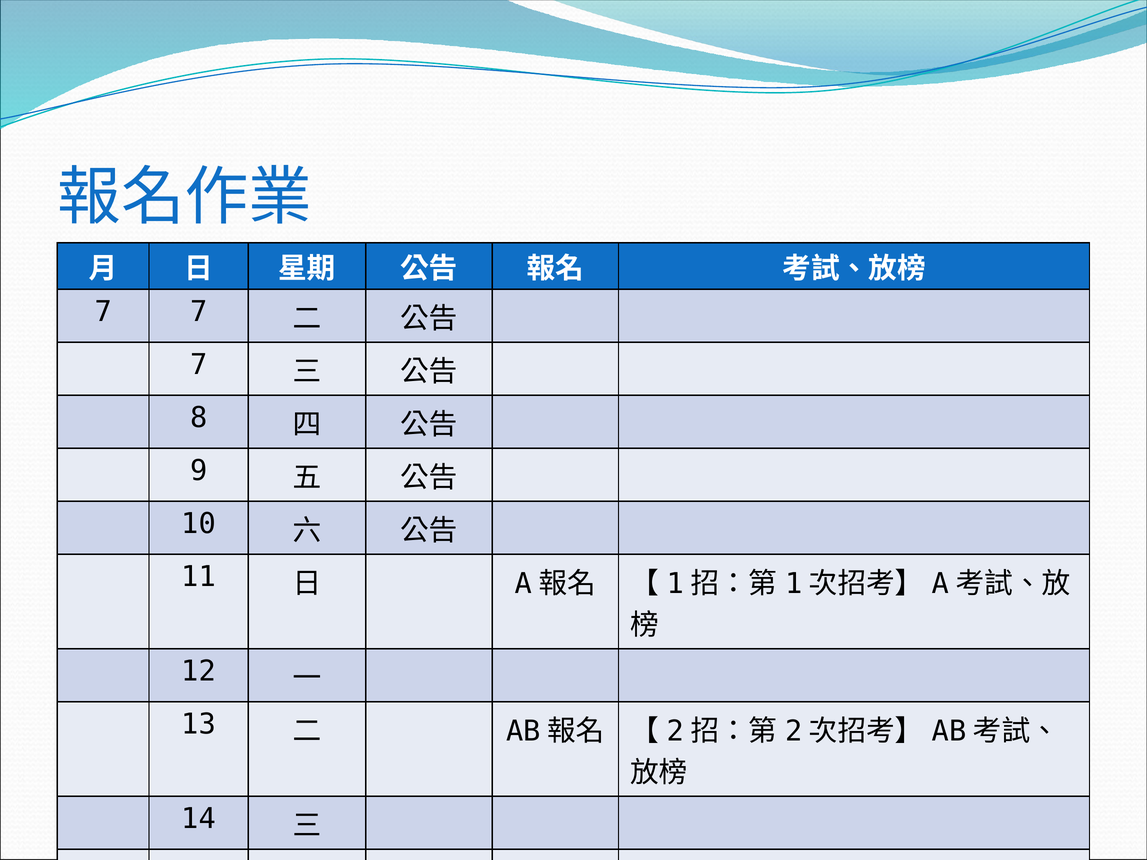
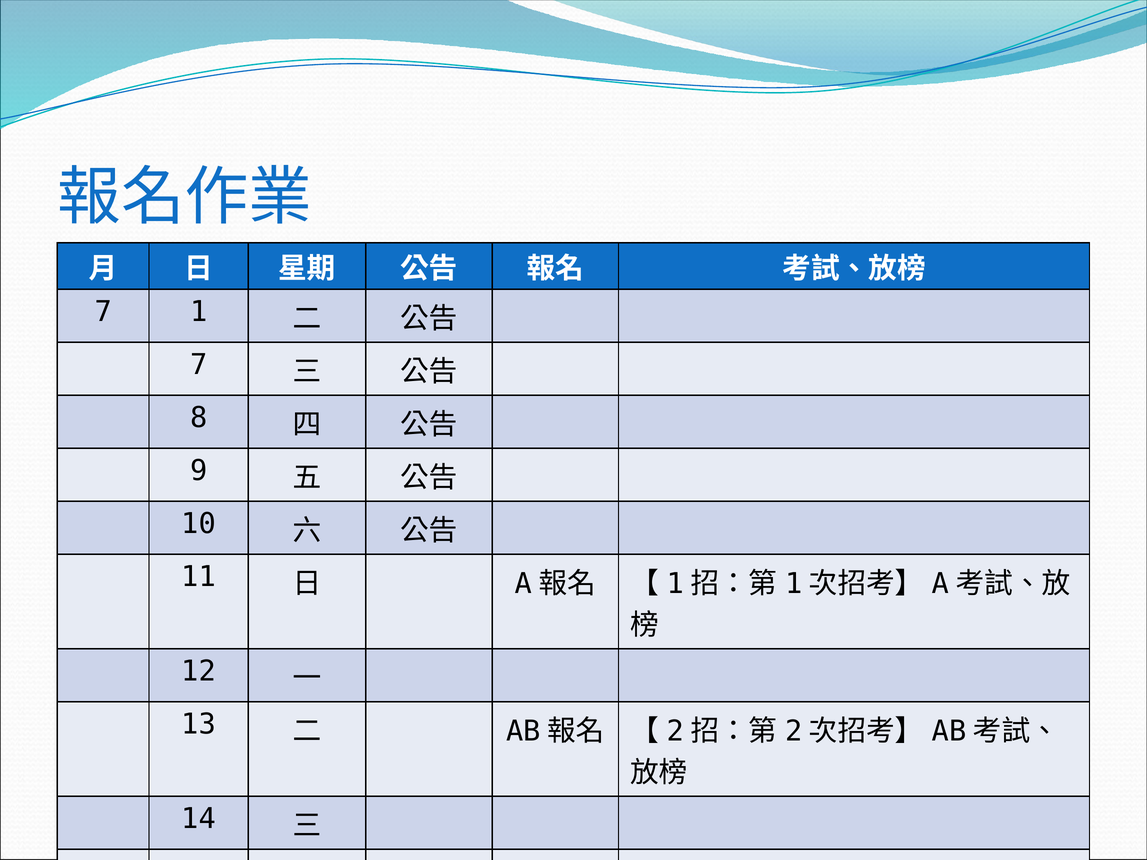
7 7: 7 -> 1 (199, 312)
